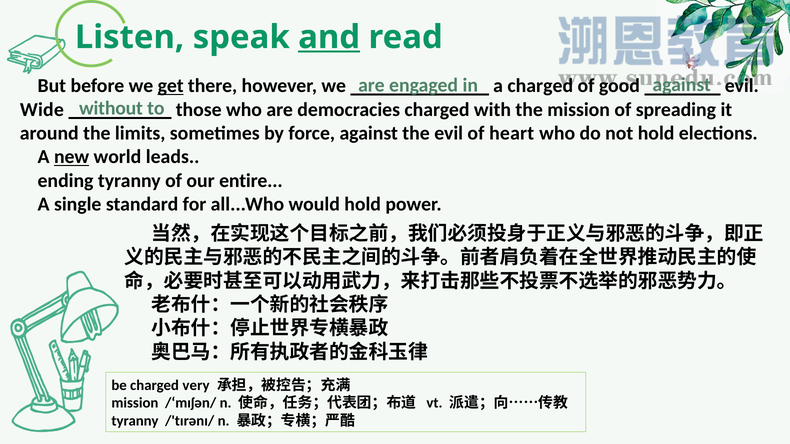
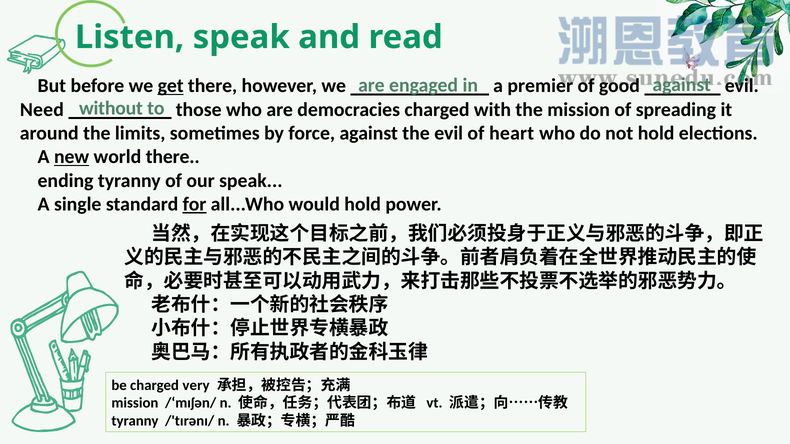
and underline: present -> none (329, 37)
a charged: charged -> premier (540, 86)
Wide: Wide -> Need (42, 110)
world leads: leads -> there (173, 157)
our entire: entire -> speak (251, 181)
for underline: none -> present (195, 204)
